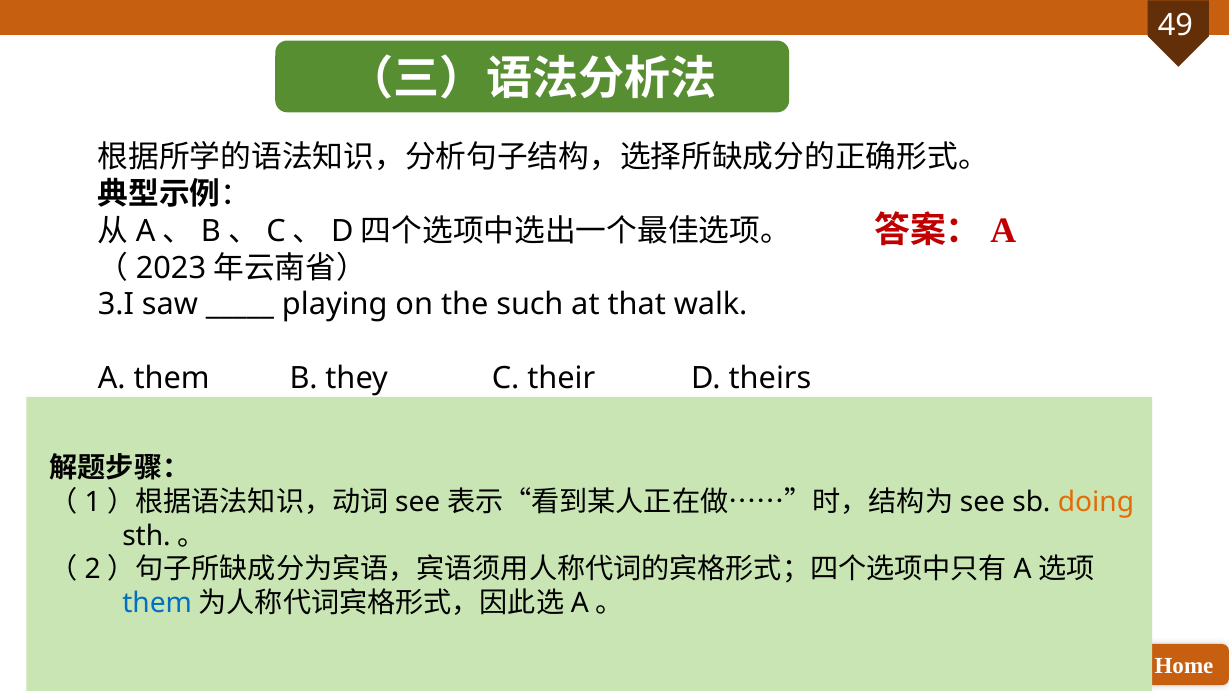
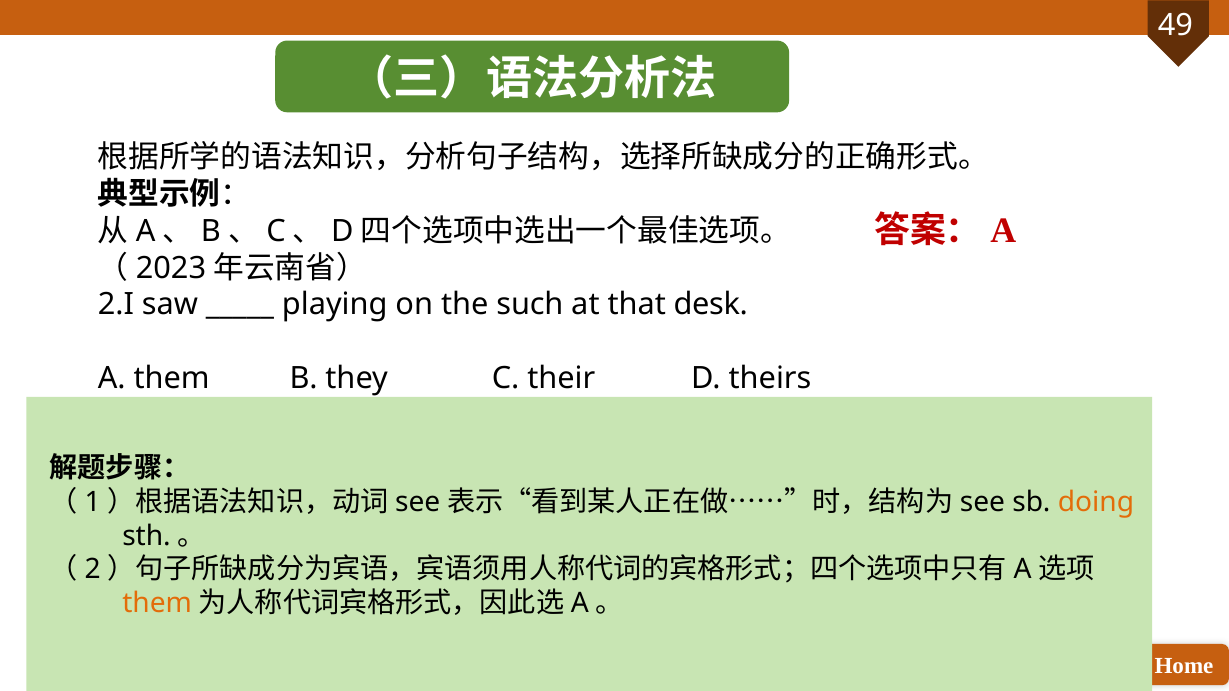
3.I: 3.I -> 2.I (116, 305)
walk: walk -> desk (711, 305)
them colour: blue -> orange (157, 604)
